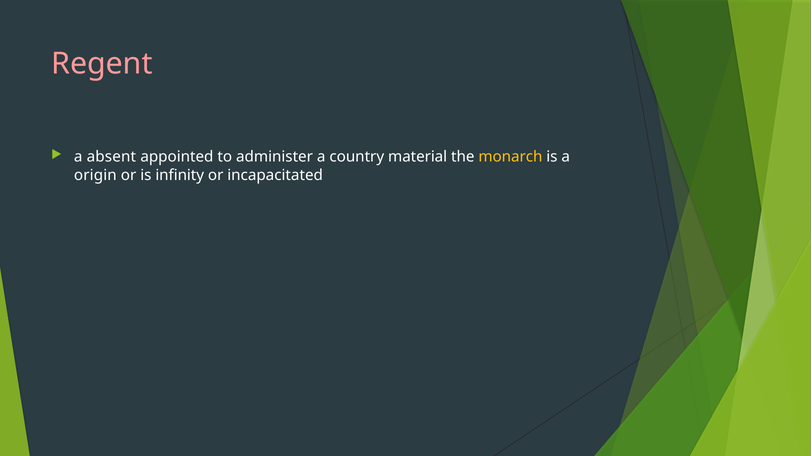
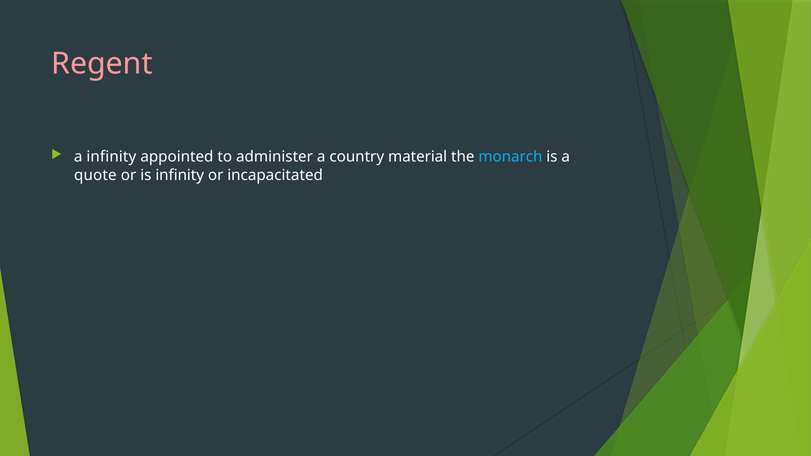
a absent: absent -> infinity (111, 157)
monarch colour: yellow -> light blue (510, 157)
origin: origin -> quote (95, 175)
